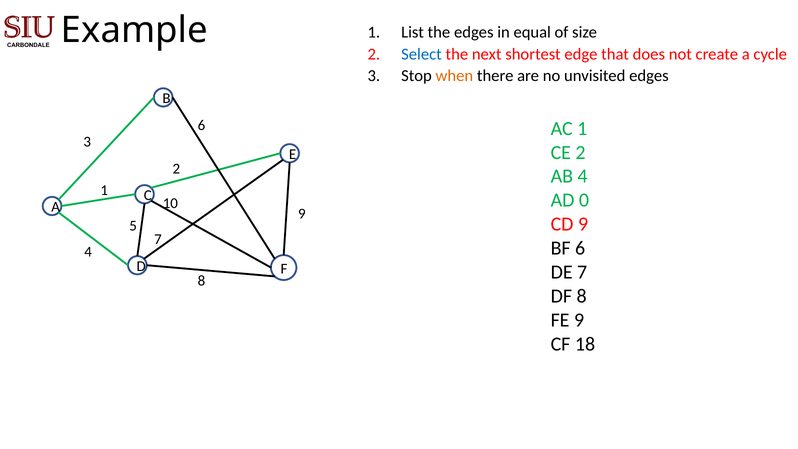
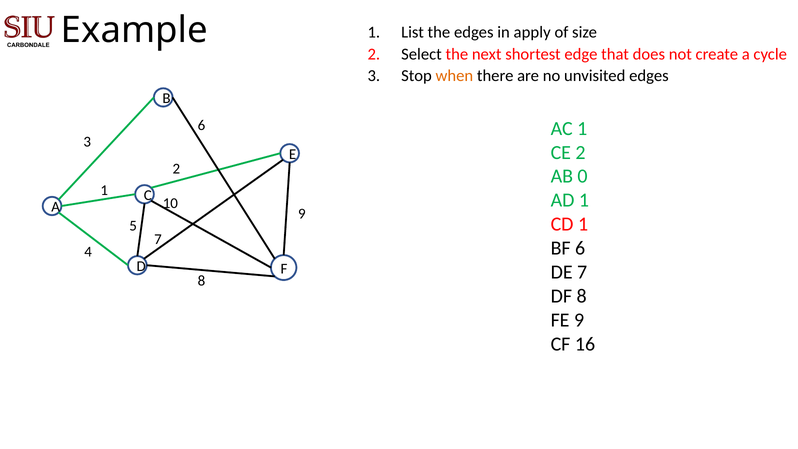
equal: equal -> apply (532, 32)
Select colour: blue -> black (421, 54)
AB 4: 4 -> 0 (583, 176)
AD 0: 0 -> 1 (584, 200)
CD 9: 9 -> 1 (583, 224)
18: 18 -> 16 (585, 344)
